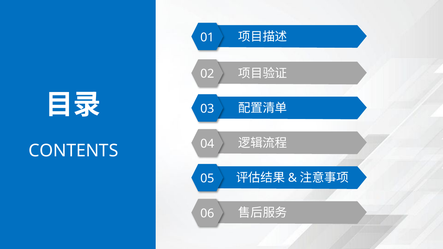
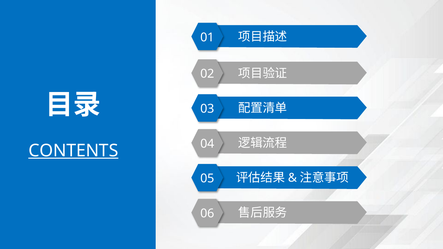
CONTENTS underline: none -> present (73, 151)
